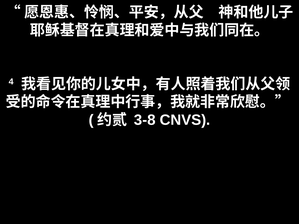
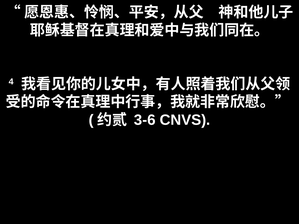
3-8: 3-8 -> 3-6 (145, 120)
